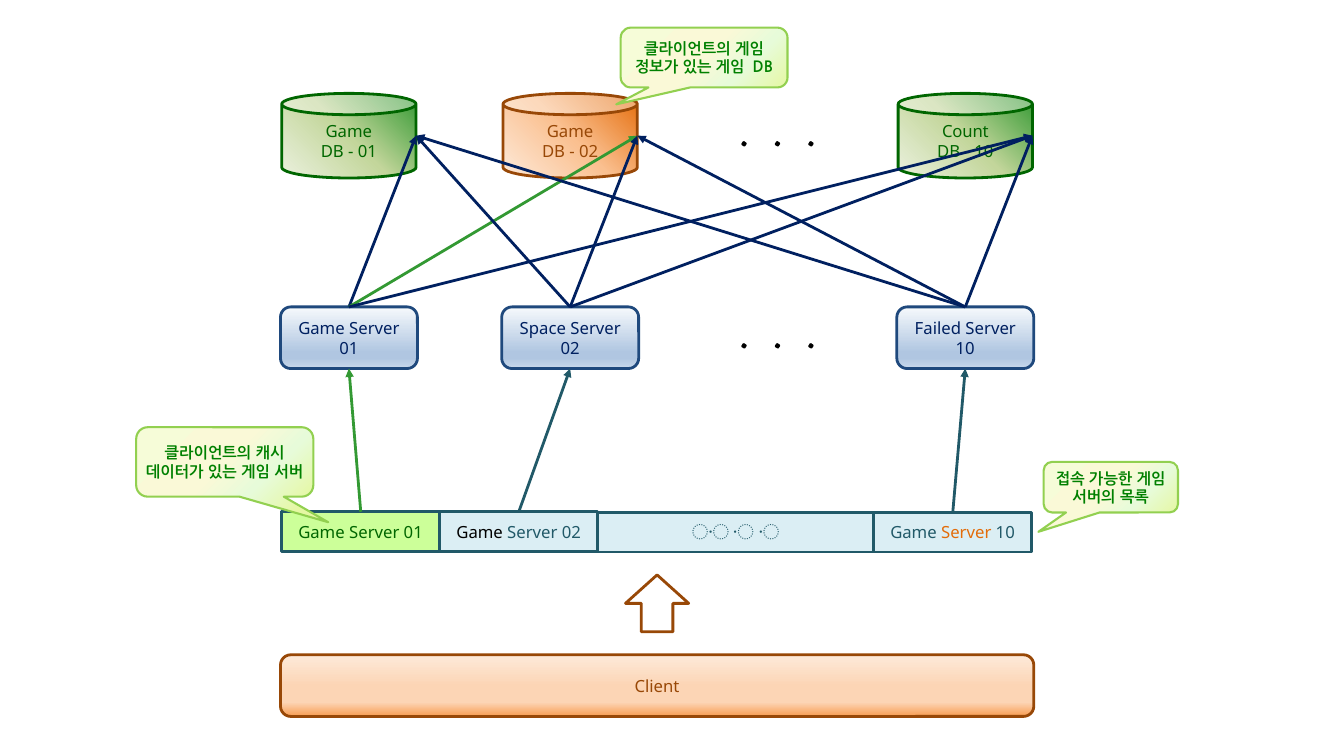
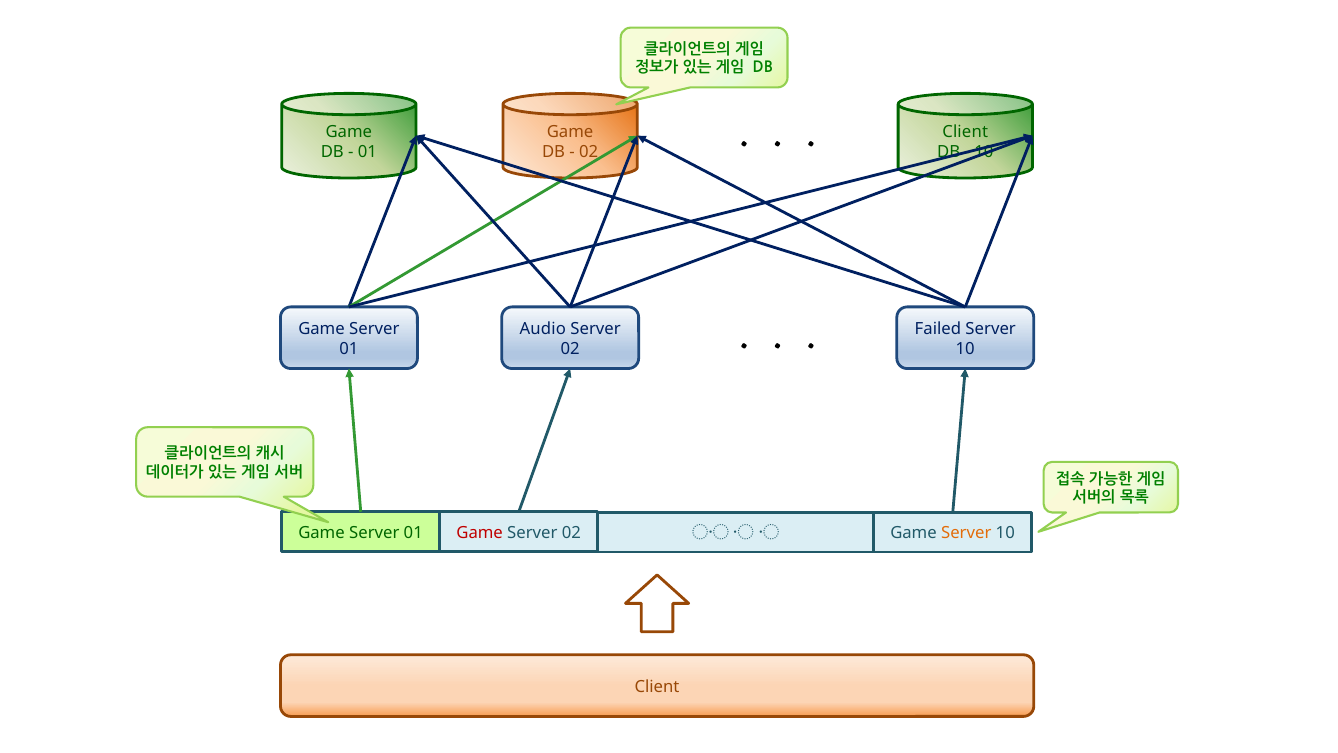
Count: Count -> Client (965, 132)
Space: Space -> Audio (543, 329)
Game colour: black -> red (480, 532)
